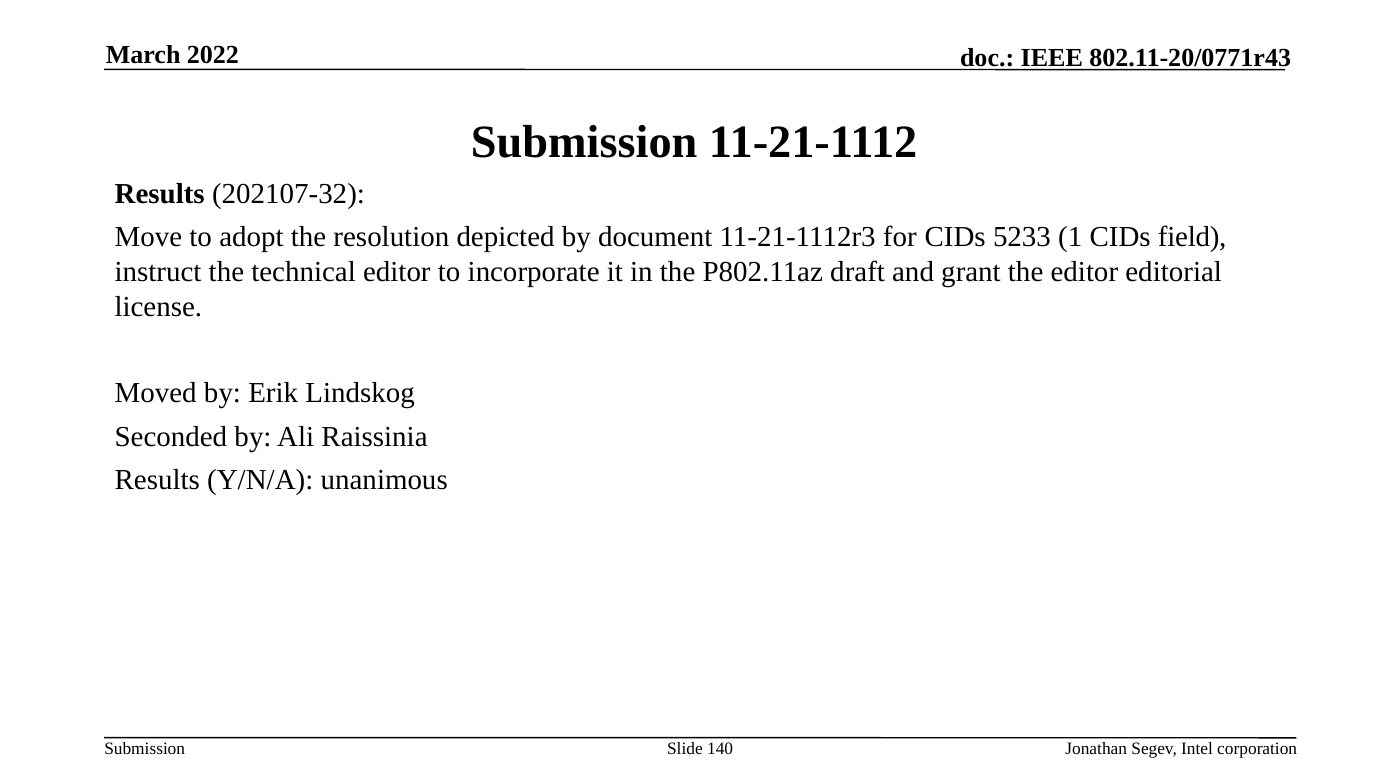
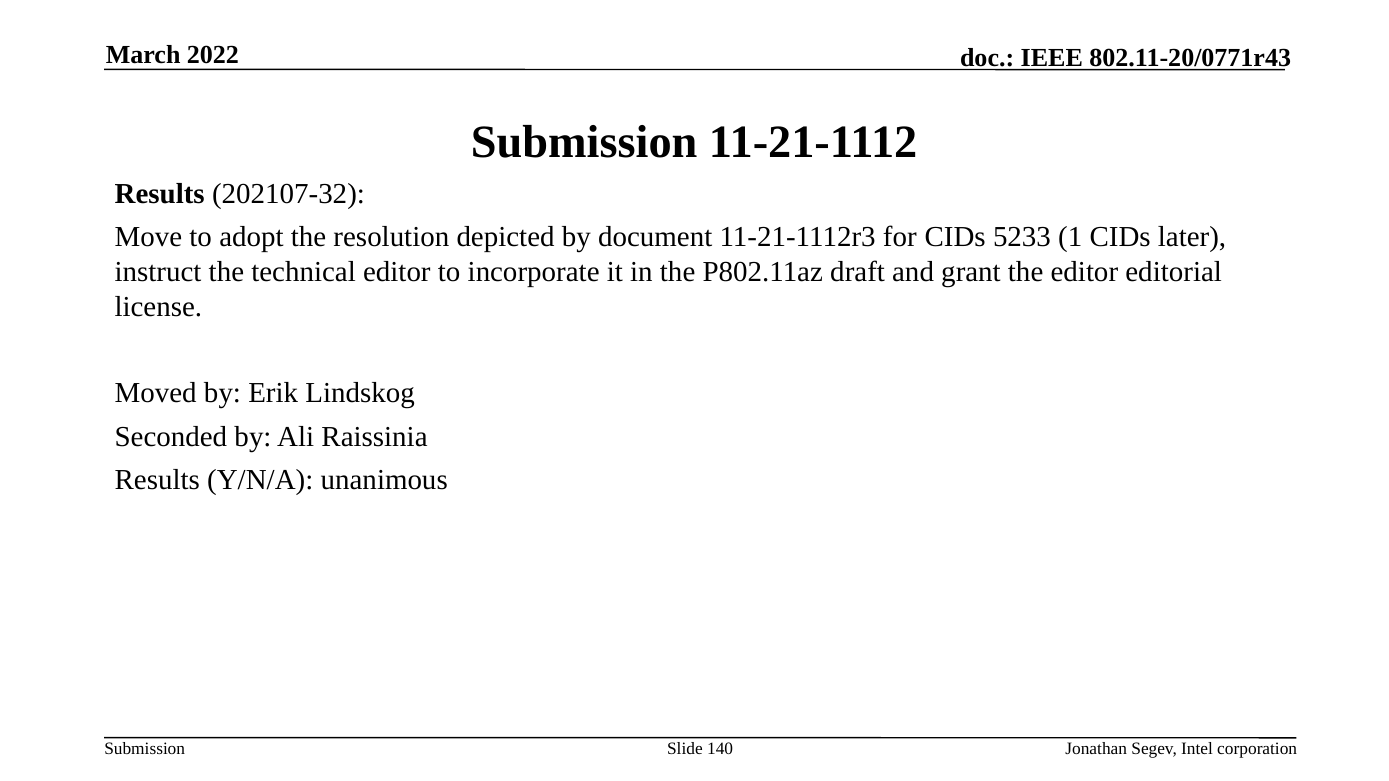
field: field -> later (1192, 237)
